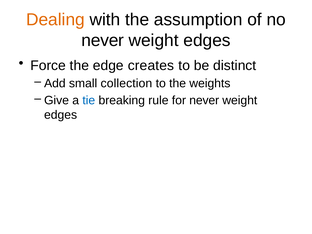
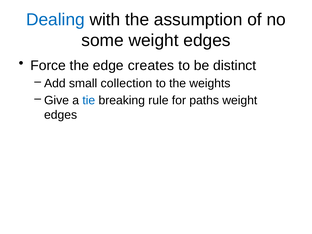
Dealing colour: orange -> blue (55, 20)
never: never -> some (103, 40)
for never: never -> paths (204, 100)
